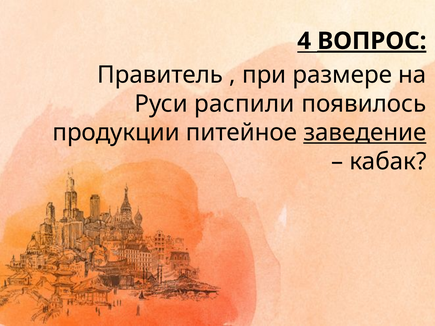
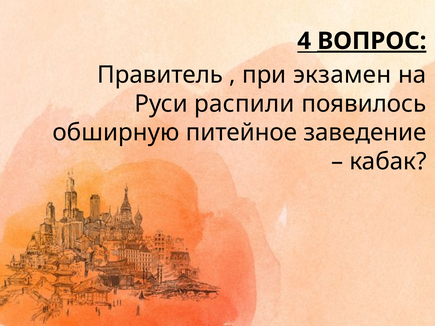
размере: размере -> экзамен (342, 75)
продукции: продукции -> обширную (116, 133)
заведение underline: present -> none (365, 133)
